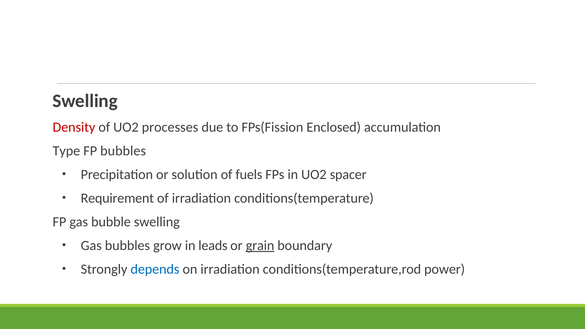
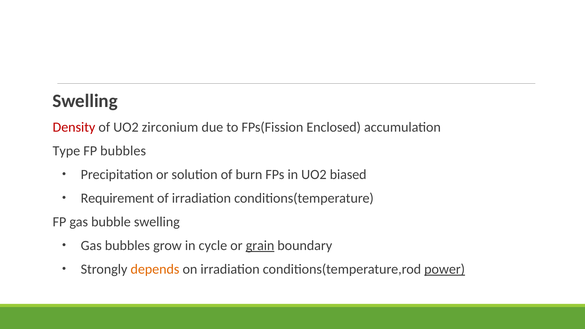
processes: processes -> zirconium (170, 127)
fuels: fuels -> burn (249, 175)
spacer: spacer -> biased (348, 175)
leads: leads -> cycle (213, 246)
depends colour: blue -> orange (155, 269)
power underline: none -> present (445, 269)
